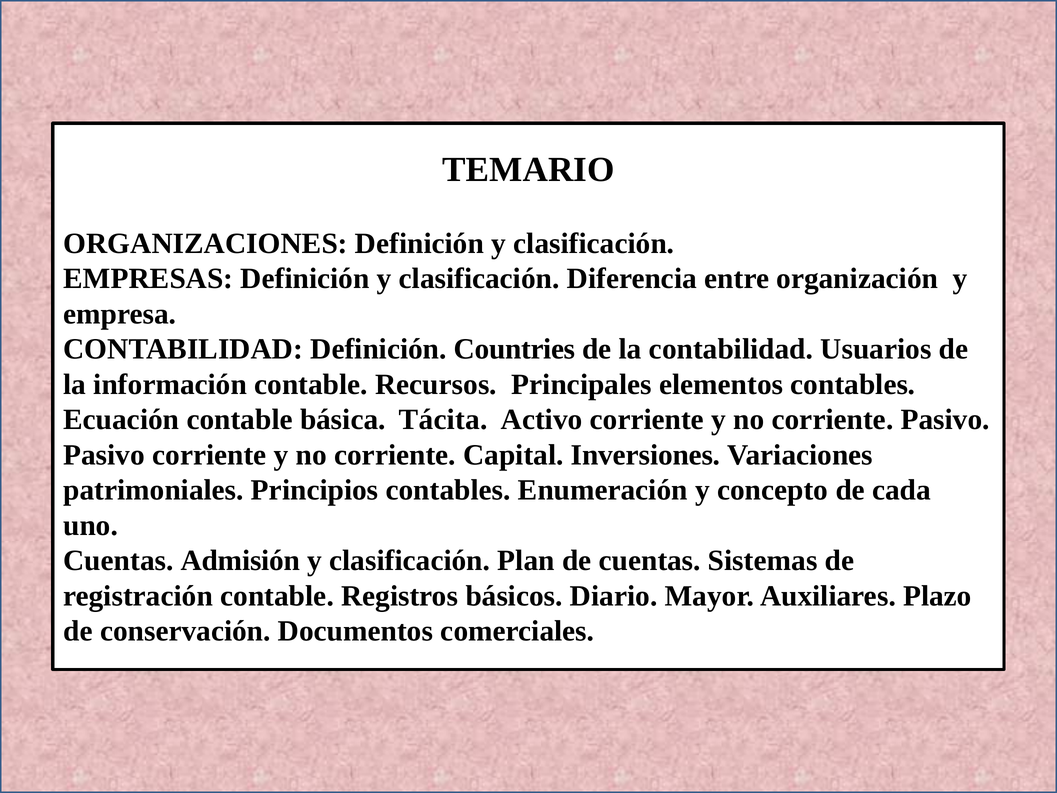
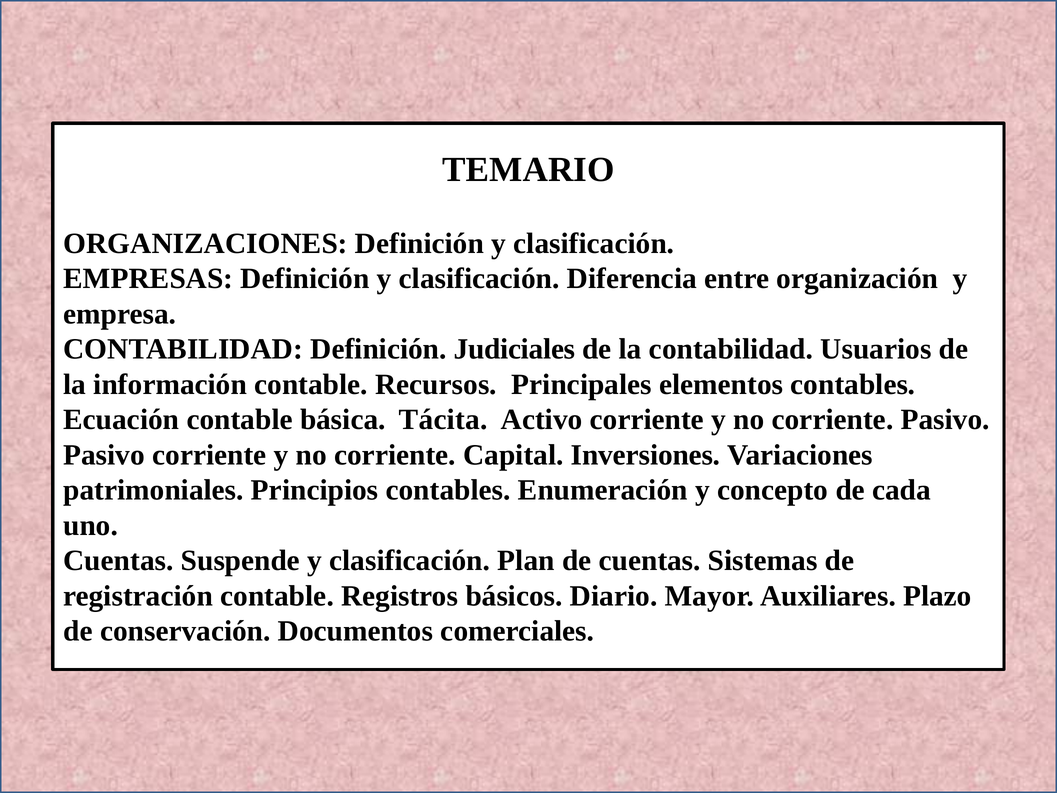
Countries: Countries -> Judiciales (515, 349)
Admisión: Admisión -> Suspende (240, 561)
